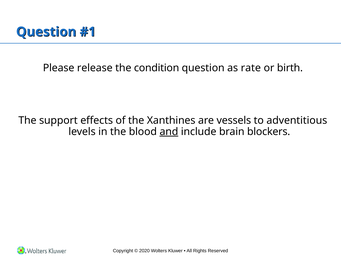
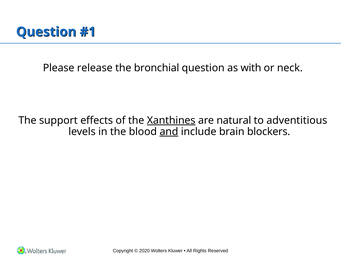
condition: condition -> bronchial (157, 68)
rate: rate -> with (251, 68)
birth: birth -> neck (290, 68)
Xanthines underline: none -> present (171, 120)
vessels: vessels -> natural (234, 120)
